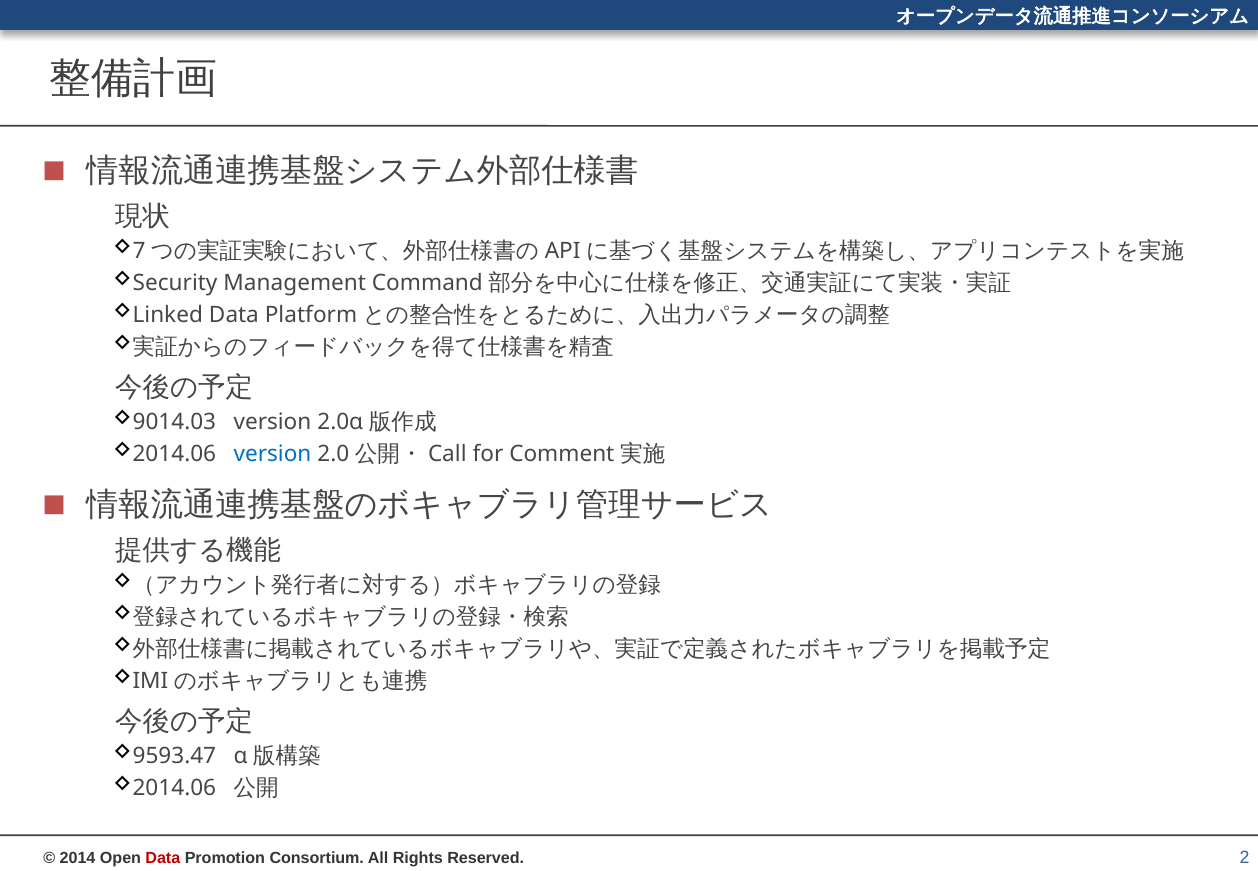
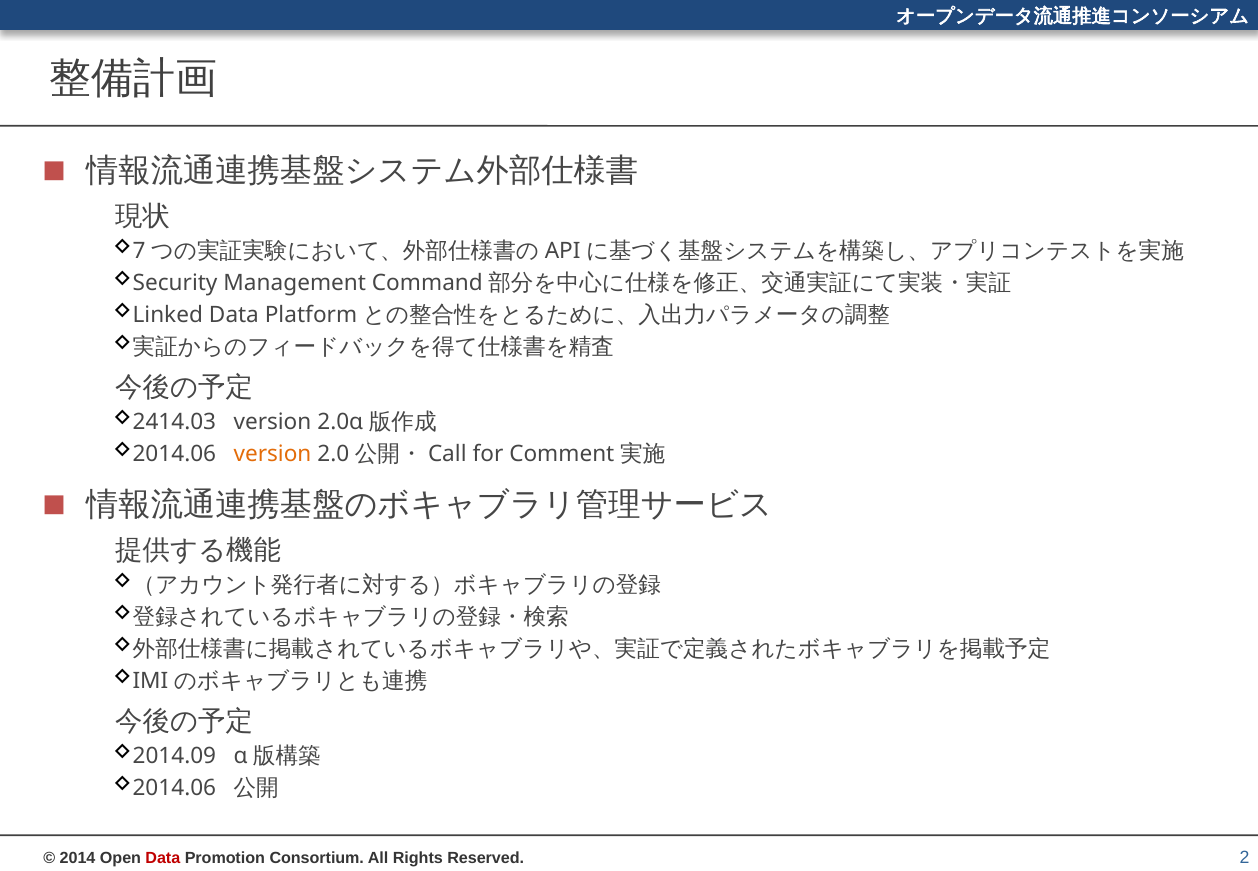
9014.03: 9014.03 -> 2414.03 (174, 422)
version colour: blue -> orange (272, 454)
9593.47: 9593.47 -> 2014.09 (174, 756)
